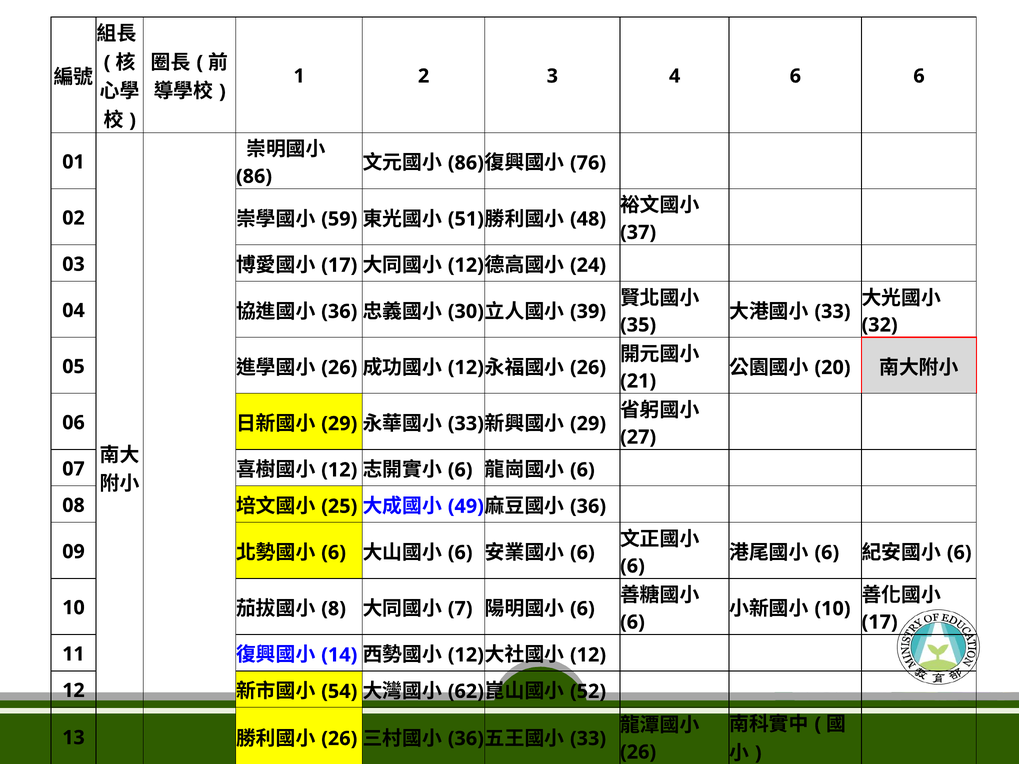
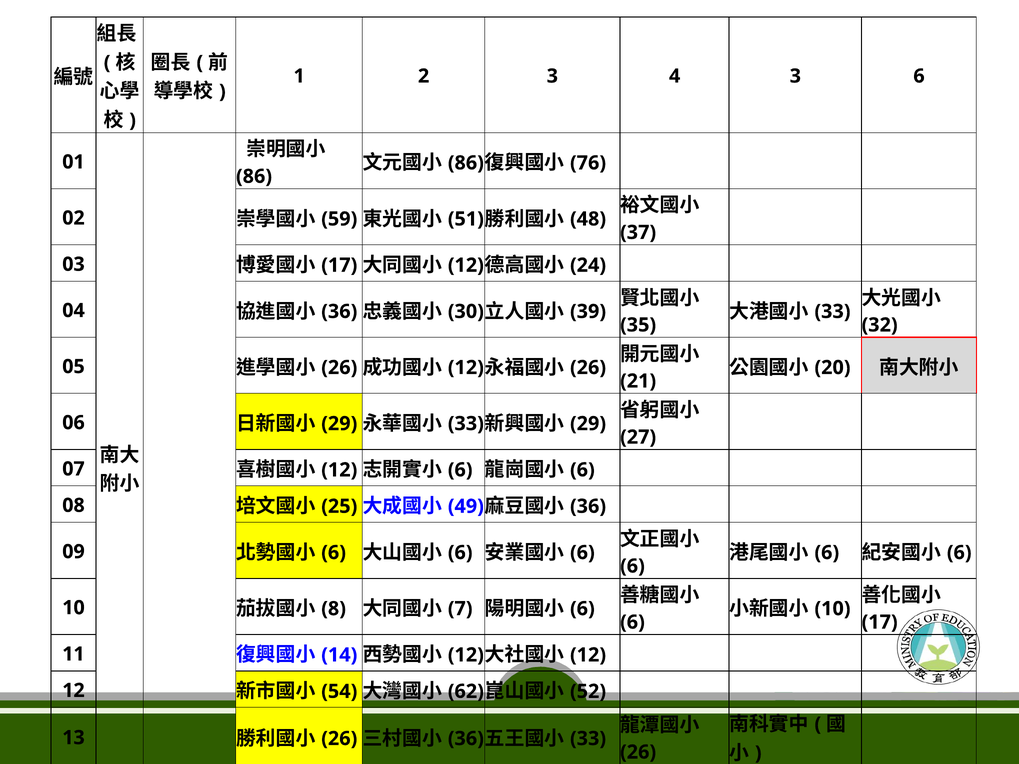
4 6: 6 -> 3 (795, 76)
